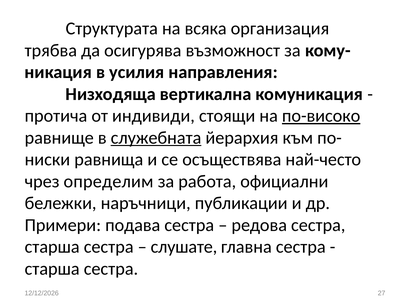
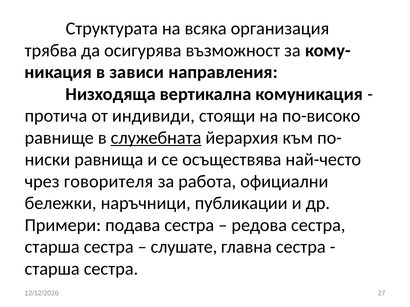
усилия: усилия -> зависи (137, 72)
по-високо underline: present -> none (321, 116)
определим: определим -> говорителя (109, 182)
